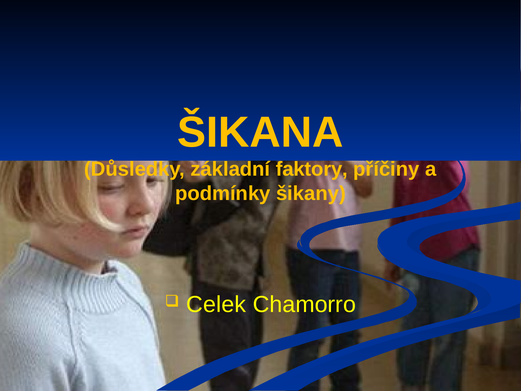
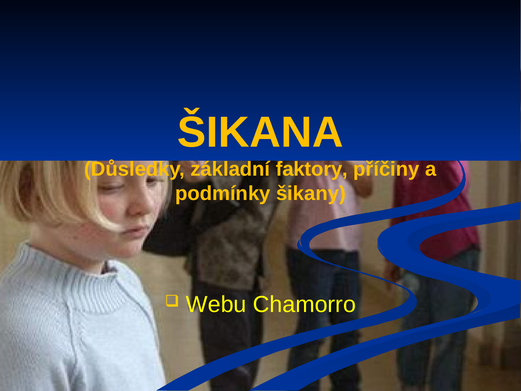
Celek: Celek -> Webu (216, 304)
